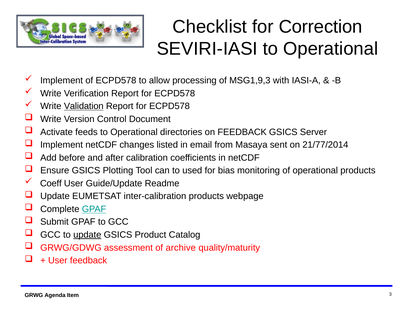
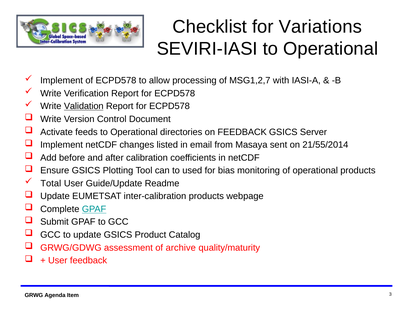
Correction: Correction -> Variations (320, 27)
MSG1,9,3: MSG1,9,3 -> MSG1,2,7 (250, 80)
21/77/2014: 21/77/2014 -> 21/55/2014 (325, 145)
Coeff: Coeff -> Total (51, 183)
update underline: present -> none (87, 235)
